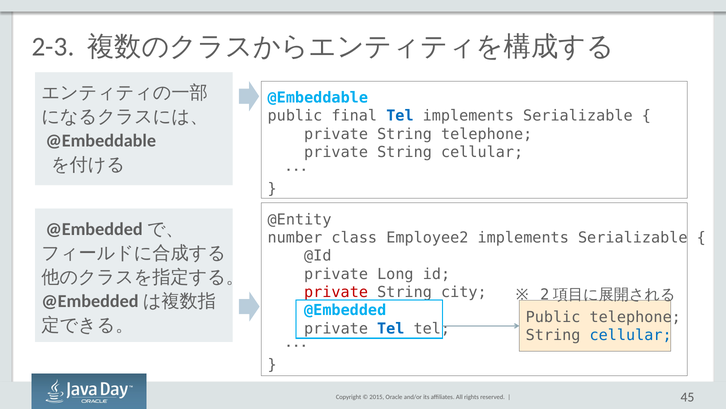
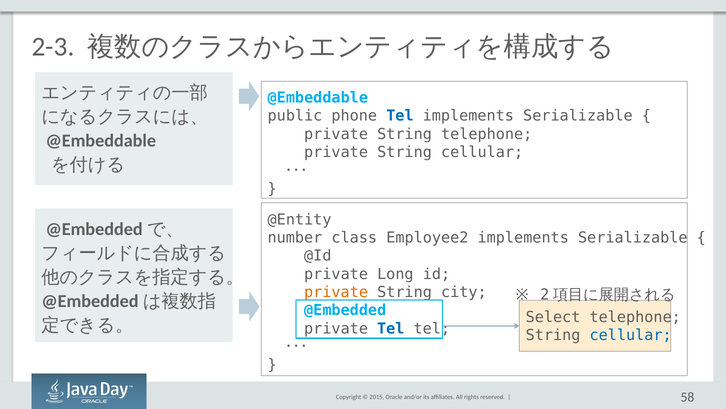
final: final -> phone (354, 116)
private colour: red -> orange (336, 292)
Public: Public -> Select (553, 317)
45: 45 -> 58 (687, 397)
